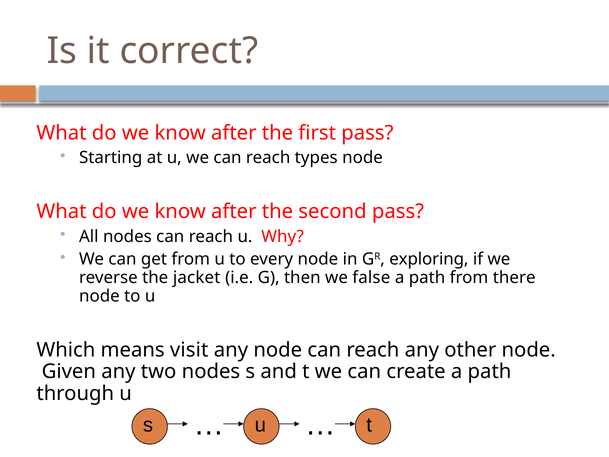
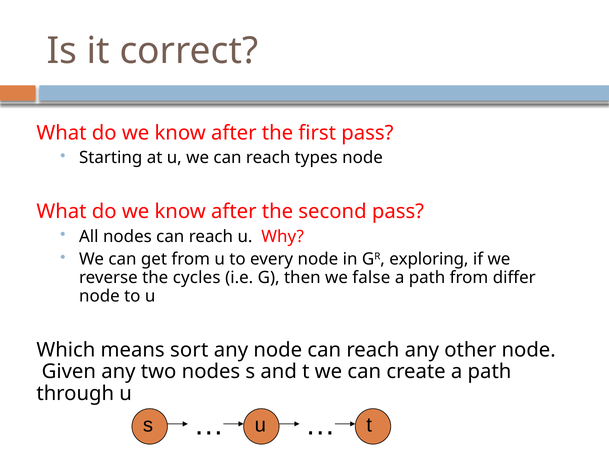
jacket: jacket -> cycles (197, 278)
there: there -> differ (514, 278)
visit: visit -> sort (189, 350)
